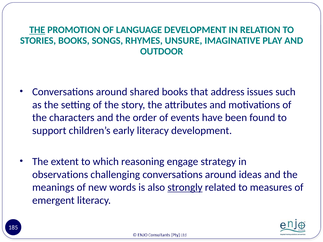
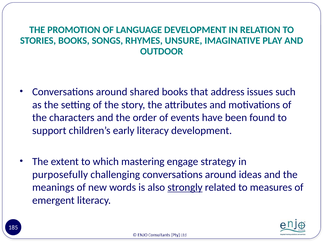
THE underline: present -> none (37, 30)
reasoning: reasoning -> mastering (143, 162)
observations: observations -> purposefully (60, 175)
